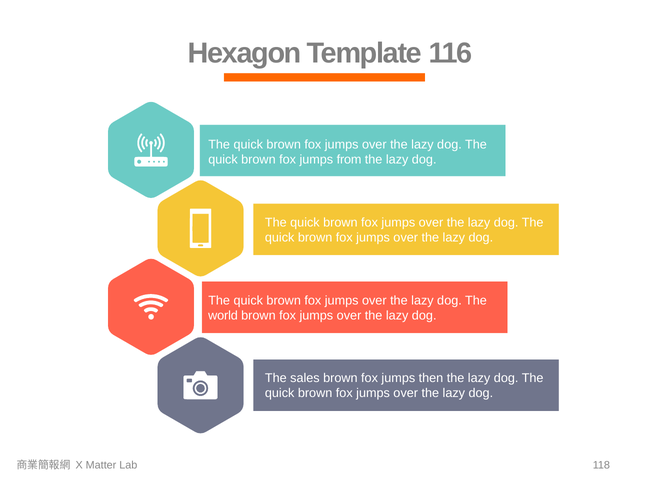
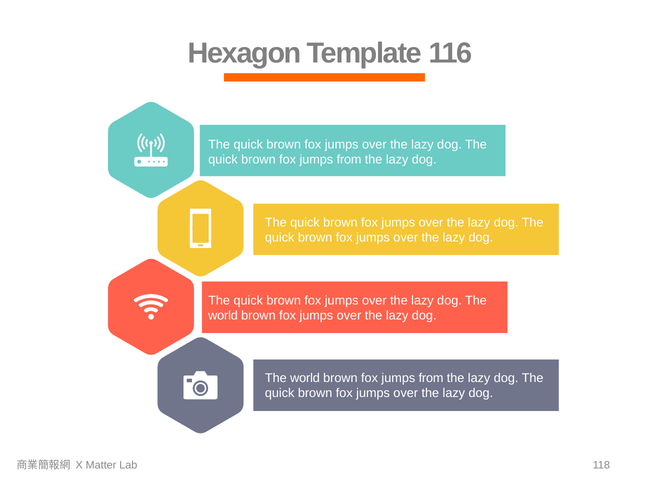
sales: sales -> world (305, 378)
then: then -> from (431, 378)
